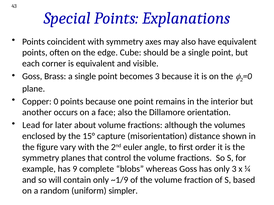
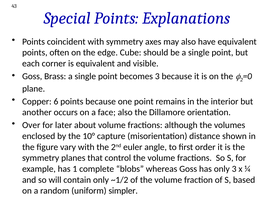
0: 0 -> 6 (56, 102)
Lead: Lead -> Over (31, 125)
15°: 15° -> 10° (89, 136)
9: 9 -> 1 (75, 169)
~1/9: ~1/9 -> ~1/2 (120, 180)
